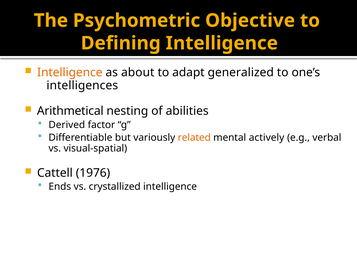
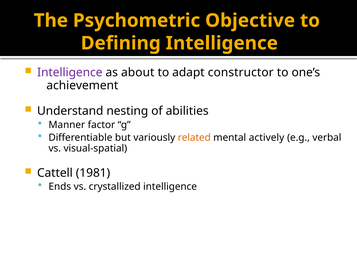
Intelligence colour: orange -> purple (70, 72)
generalized: generalized -> constructor (241, 72)
intelligences: intelligences -> achievement (82, 85)
Arithmetical: Arithmetical -> Understand (70, 111)
Derived: Derived -> Manner (67, 125)
1976: 1976 -> 1981 (93, 173)
